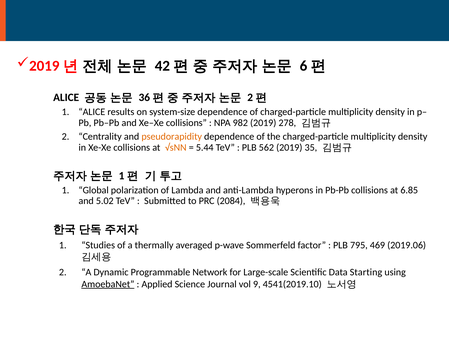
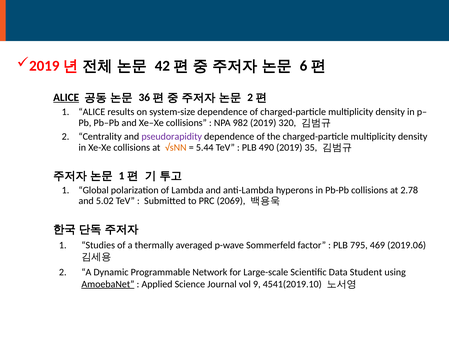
ALICE underline: none -> present (66, 97)
278: 278 -> 320 (287, 123)
pseudorapidity colour: orange -> purple (172, 137)
562: 562 -> 490 (266, 147)
6.85: 6.85 -> 2.78 (409, 190)
2084: 2084 -> 2069 (231, 201)
Starting: Starting -> Student (366, 272)
